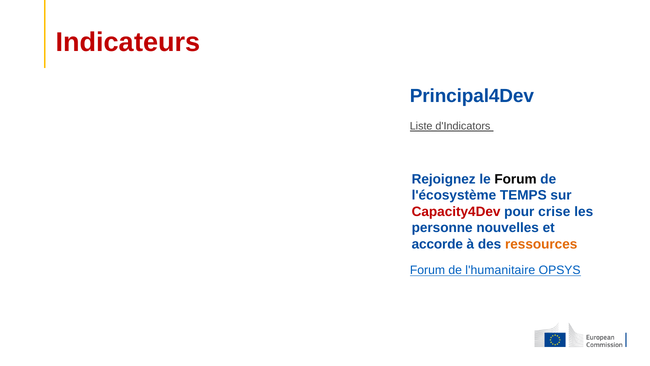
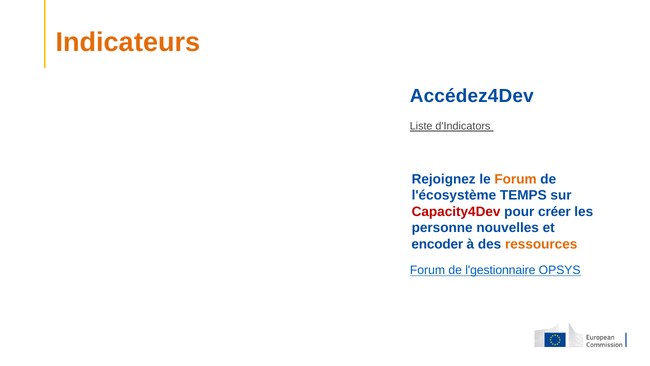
Indicateurs colour: red -> orange (128, 42)
Principal4Dev: Principal4Dev -> Accédez4Dev (472, 96)
Forum colour: black -> orange (515, 179)
crise: crise -> créer (554, 211)
accorde: accorde -> encoder (437, 244)
l'humanitaire: l'humanitaire -> l'gestionnaire (500, 270)
